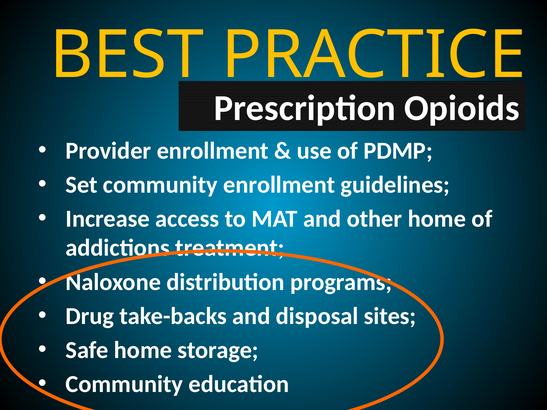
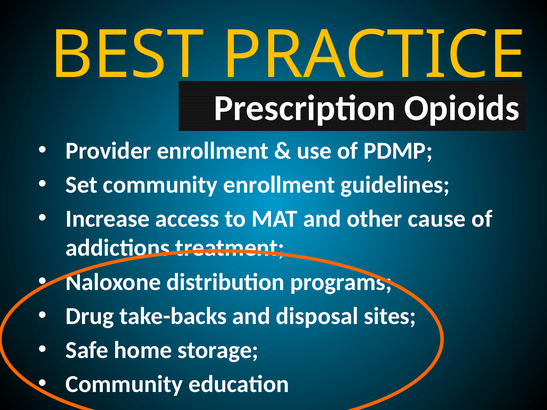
other home: home -> cause (437, 219)
